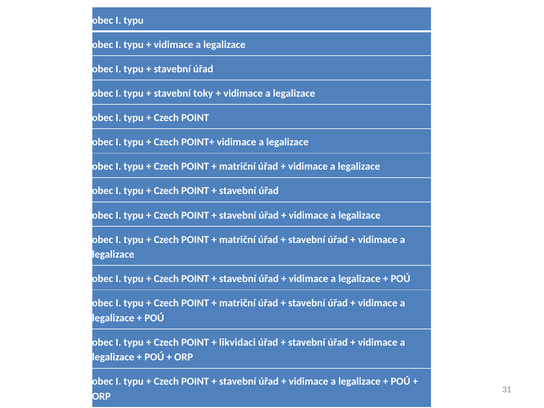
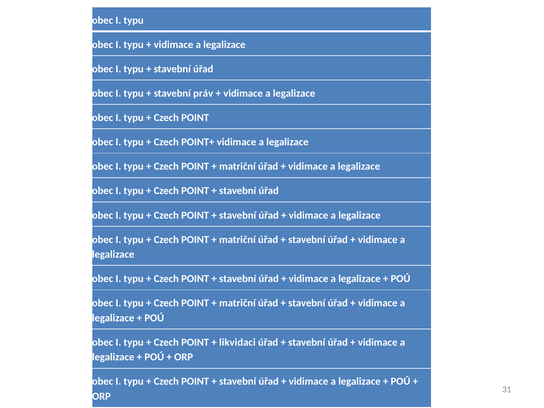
toky: toky -> práv (203, 93)
